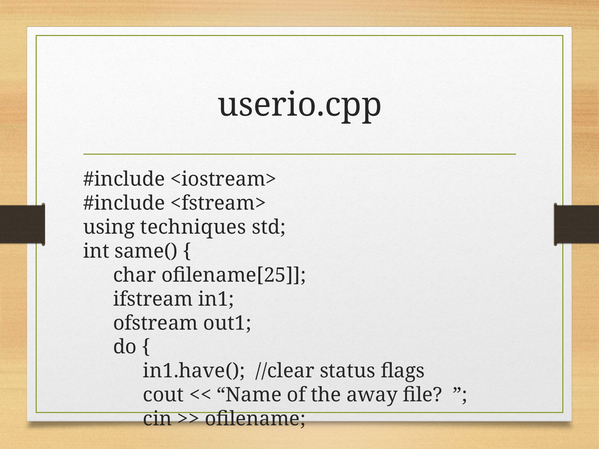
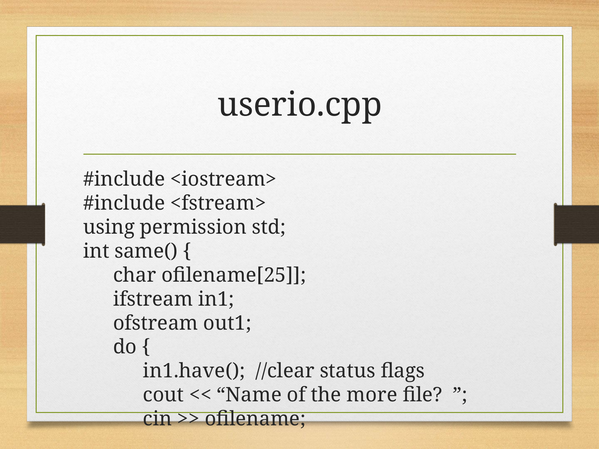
techniques: techniques -> permission (193, 227)
away: away -> more (372, 395)
